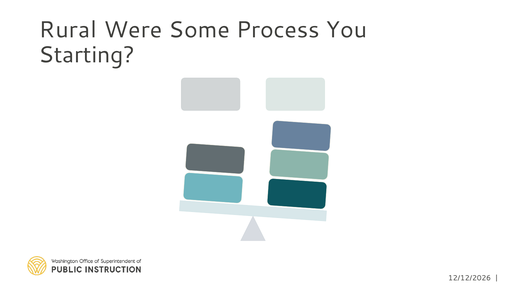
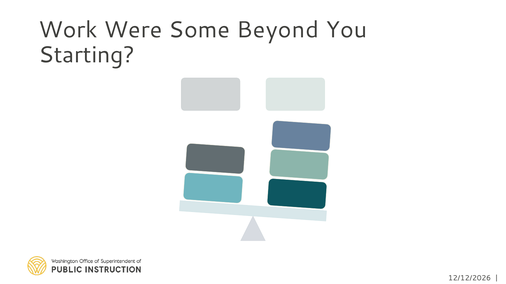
Rural: Rural -> Work (68, 30)
Process: Process -> Beyond (278, 30)
